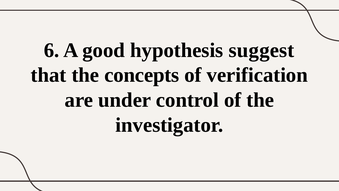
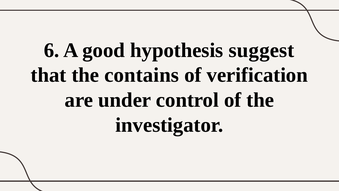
concepts: concepts -> contains (142, 75)
